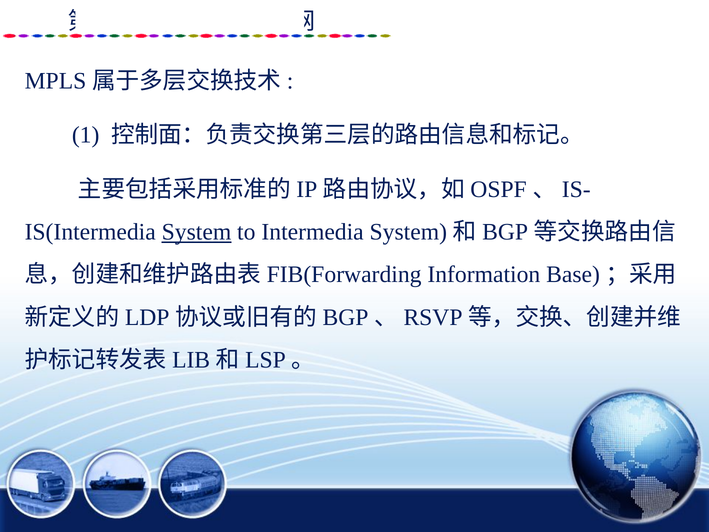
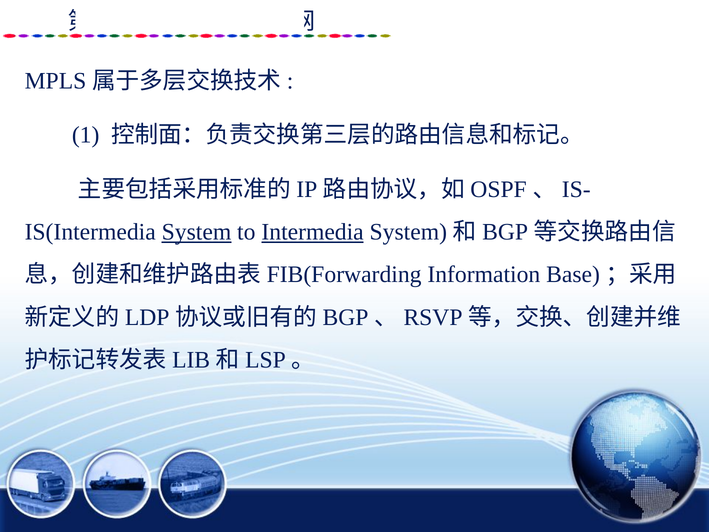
Intermedia underline: none -> present (313, 232)
